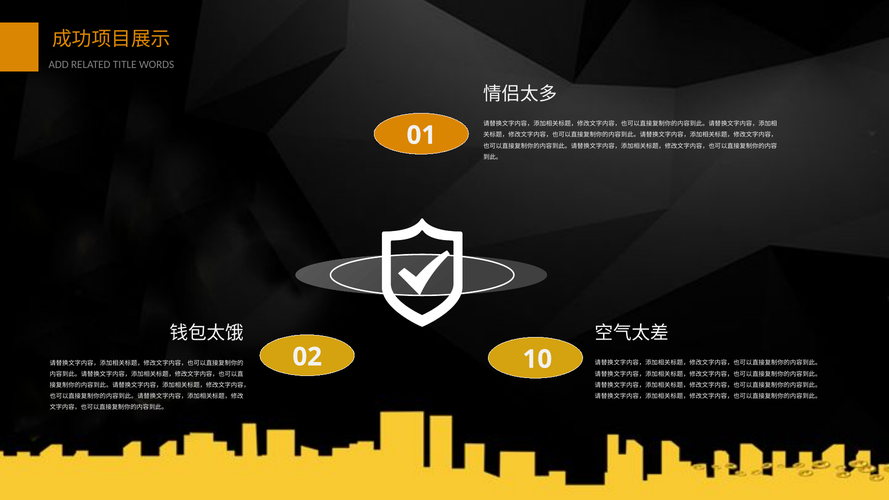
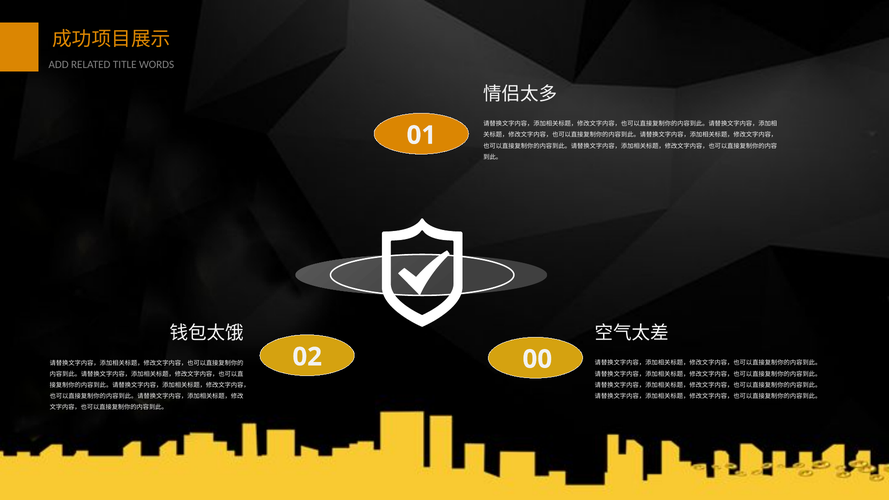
10: 10 -> 00 (537, 359)
